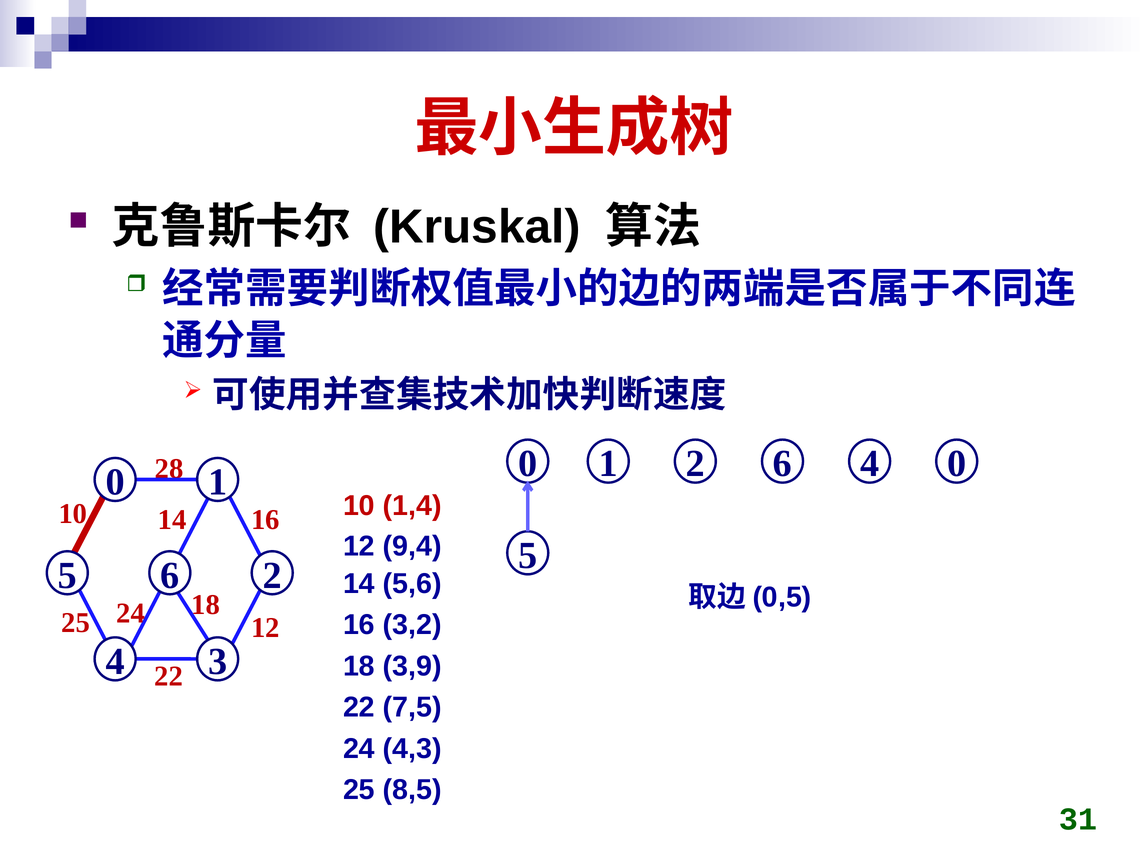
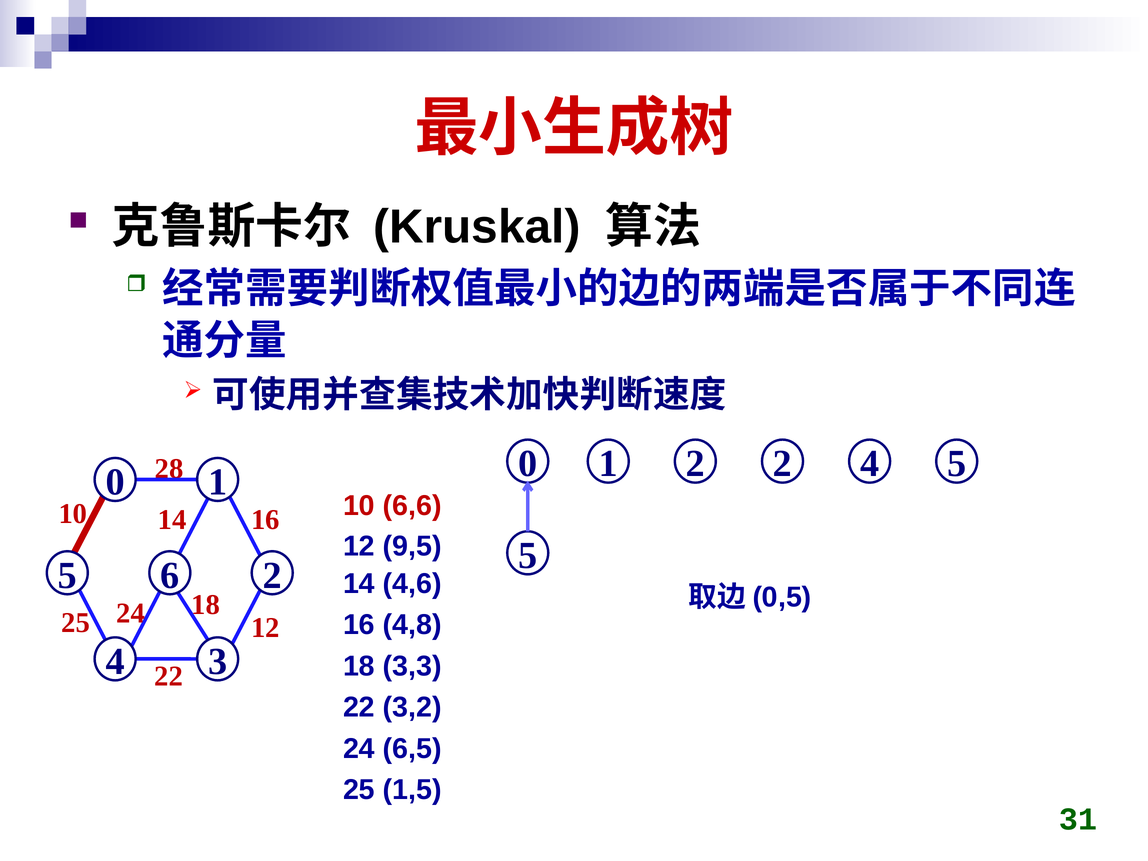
1 6: 6 -> 2 (782, 464)
4 0: 0 -> 5 (957, 464)
1,4: 1,4 -> 6,6 (412, 506)
9,4: 9,4 -> 9,5 (412, 546)
5,6: 5,6 -> 4,6 (412, 584)
3,2: 3,2 -> 4,8 (412, 625)
3,9: 3,9 -> 3,3 (412, 666)
7,5: 7,5 -> 3,2 (412, 707)
4,3: 4,3 -> 6,5 (412, 749)
8,5: 8,5 -> 1,5 (412, 790)
